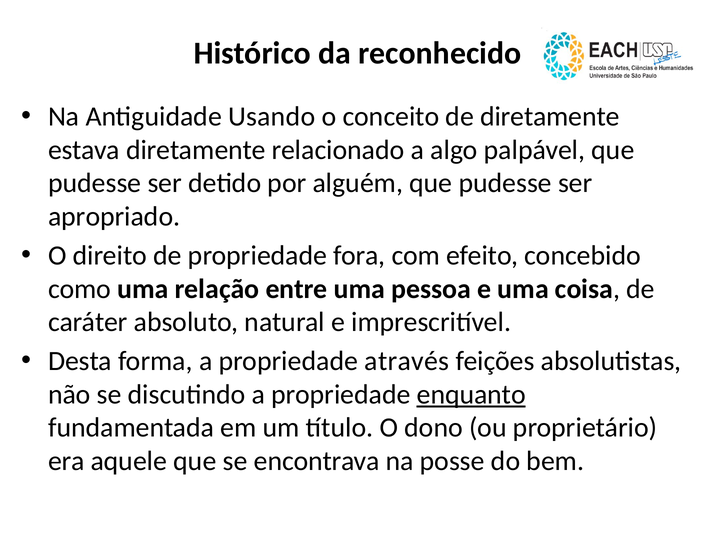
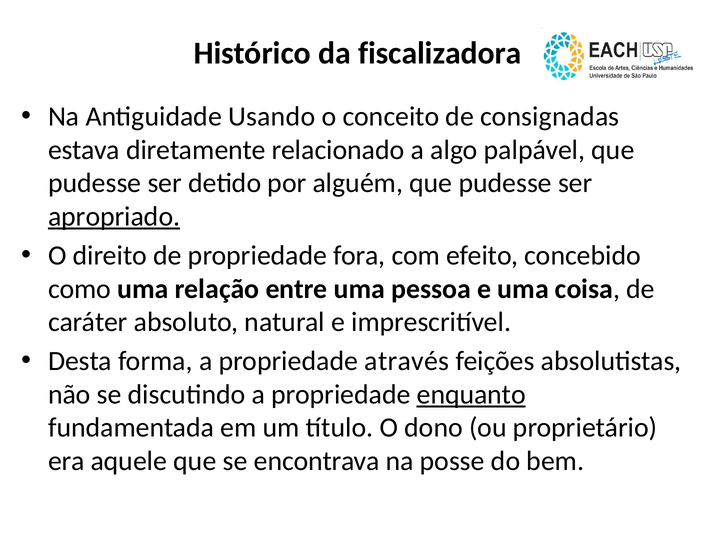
reconhecido: reconhecido -> fiscalizadora (440, 53)
de diretamente: diretamente -> consignadas (550, 117)
apropriado underline: none -> present (114, 217)
